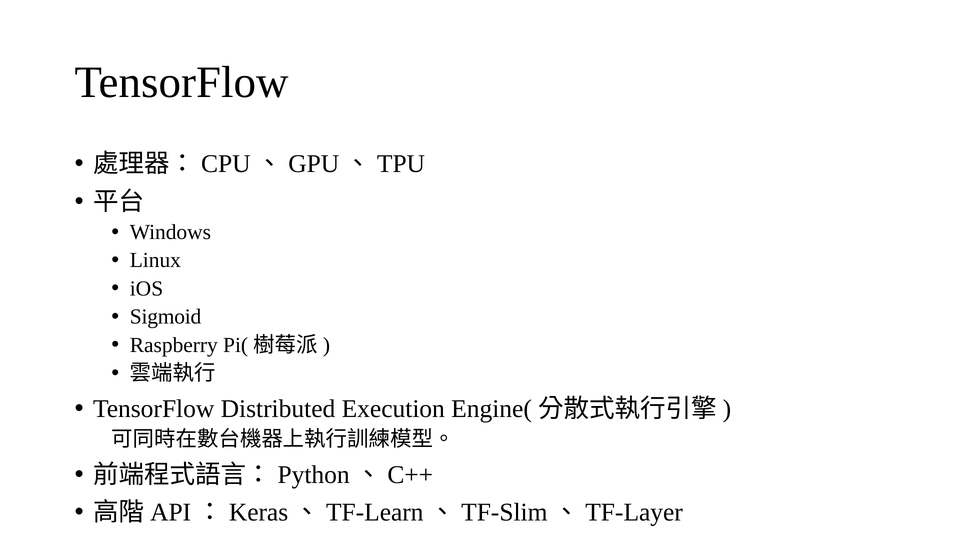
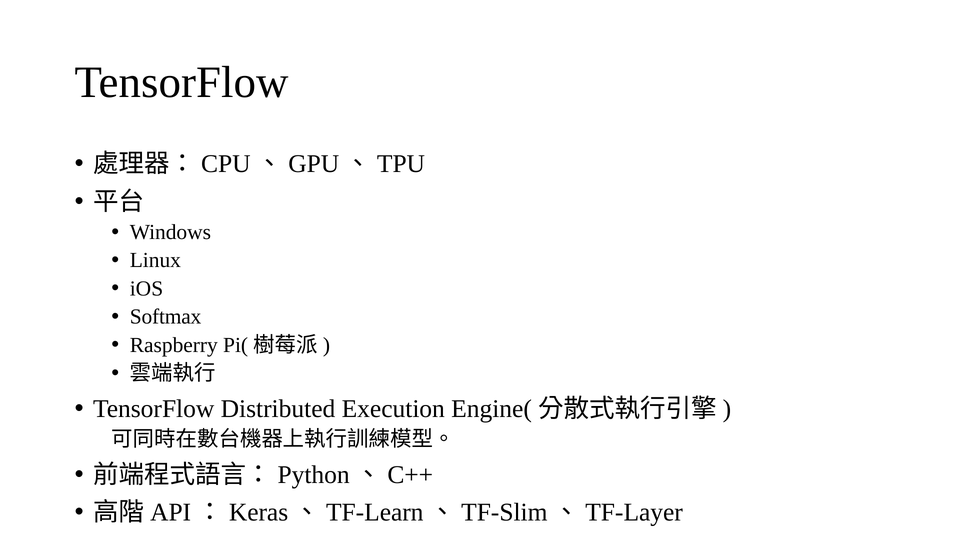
Sigmoid: Sigmoid -> Softmax (166, 317)
